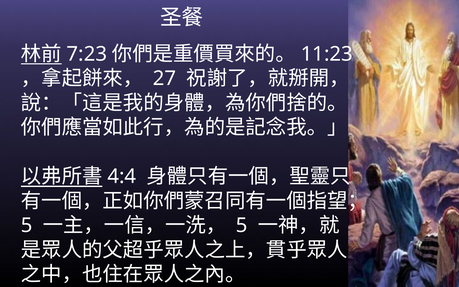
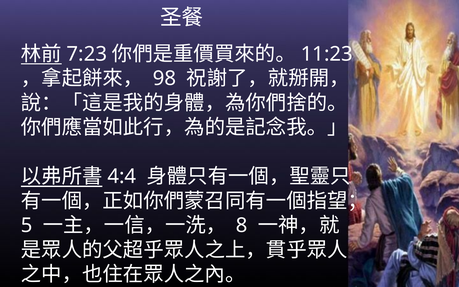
27: 27 -> 98 (164, 79)
5: 5 -> 8 (242, 225)
